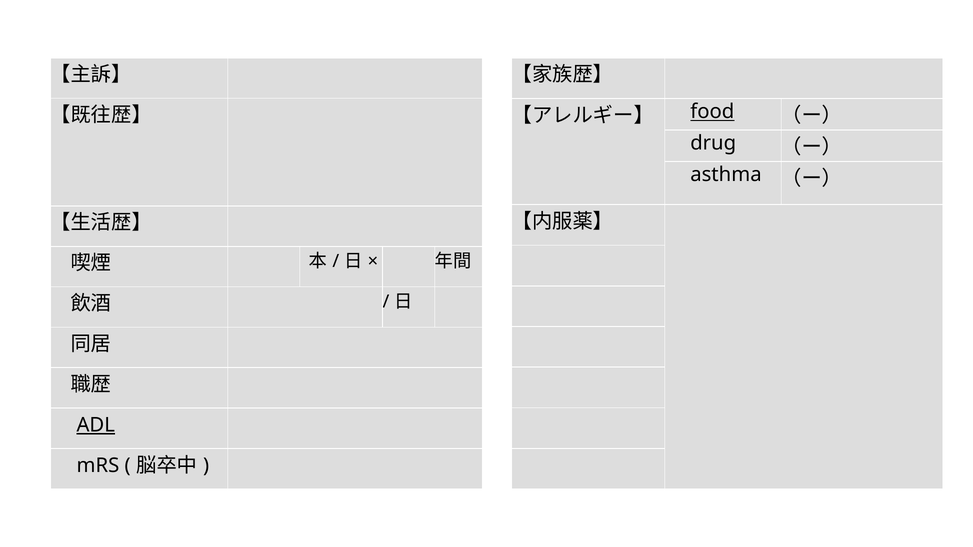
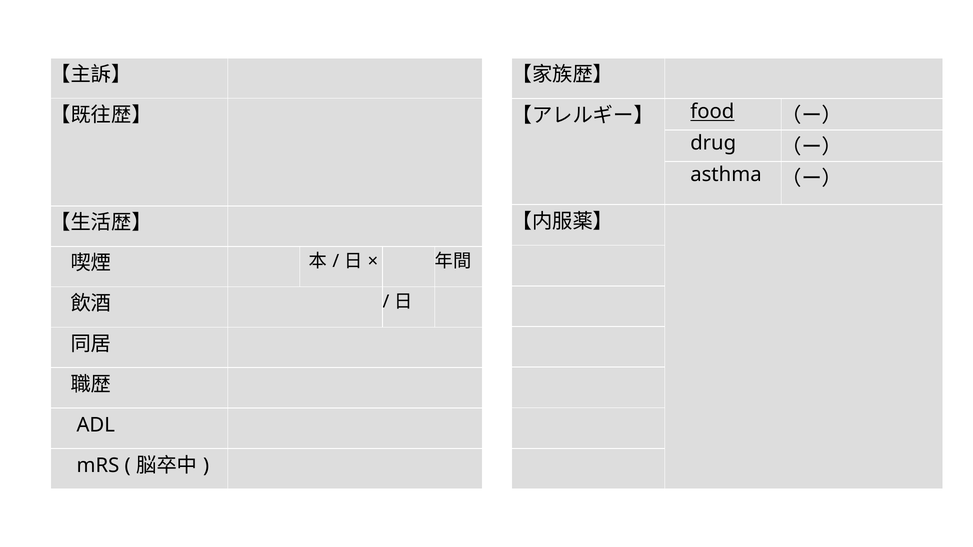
ADL underline: present -> none (96, 425)
